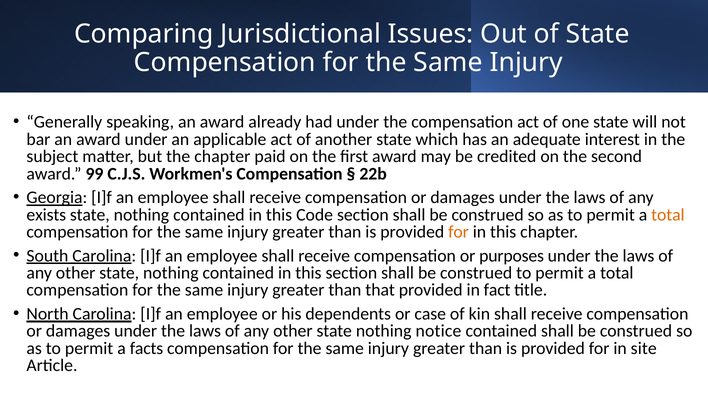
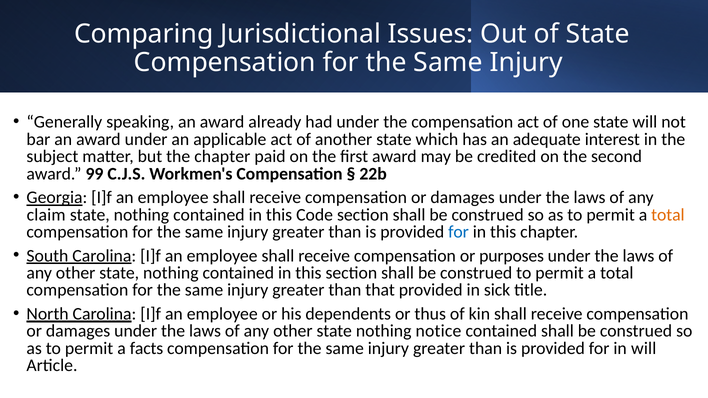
exists: exists -> claim (46, 215)
for colour: orange -> blue (459, 232)
fact: fact -> sick (497, 290)
case: case -> thus (430, 314)
in site: site -> will (644, 349)
